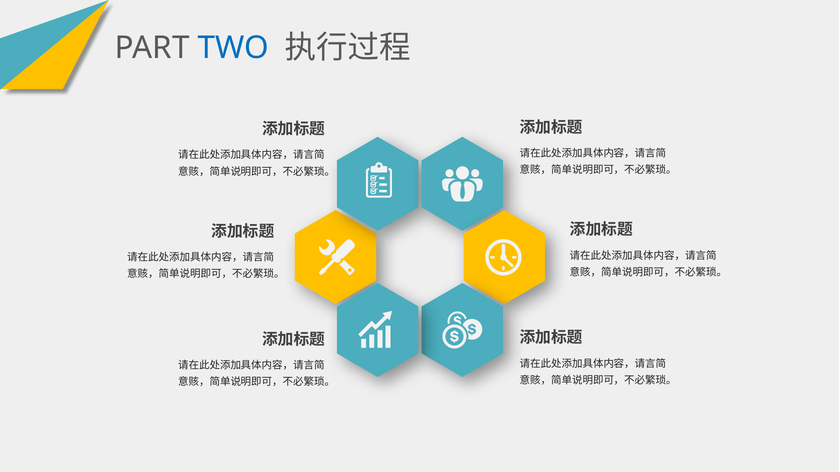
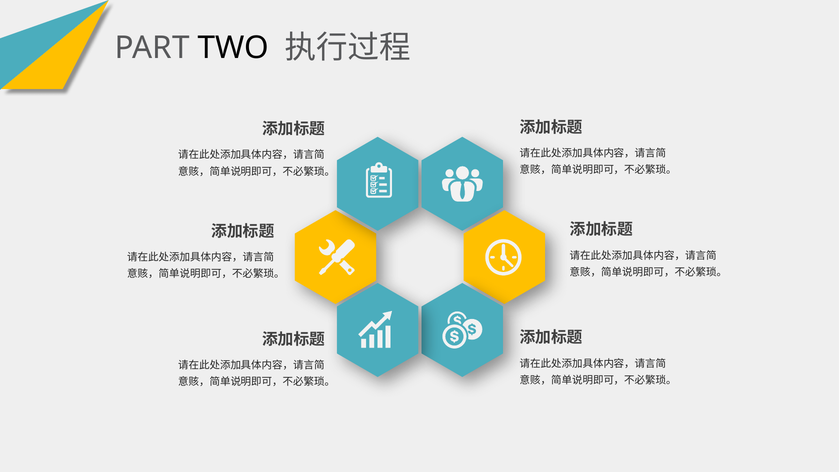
TWO colour: blue -> black (233, 48)
